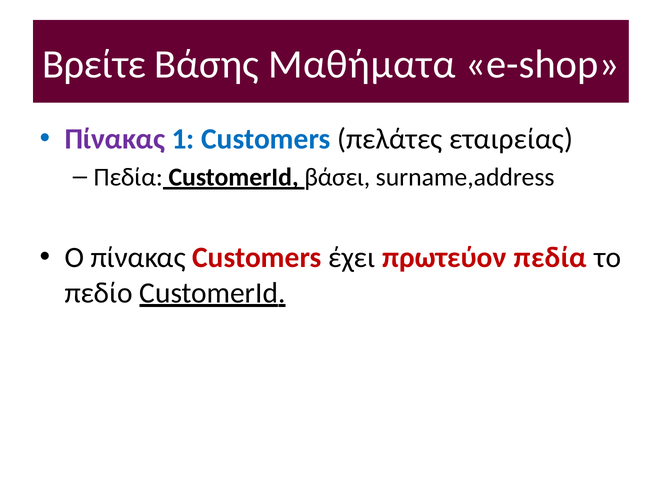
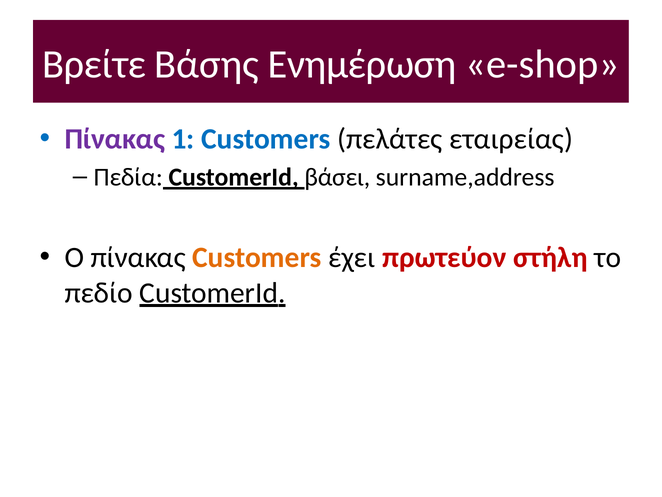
Μαθήματα: Μαθήματα -> Ενημέρωση (362, 64)
Customers colour: red -> orange (257, 257)
πρωτεύον πεδία: πεδία -> στήλη (550, 257)
